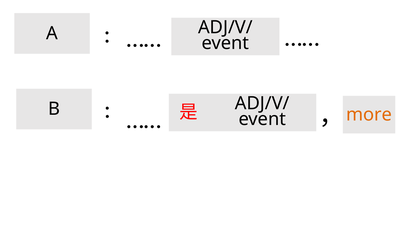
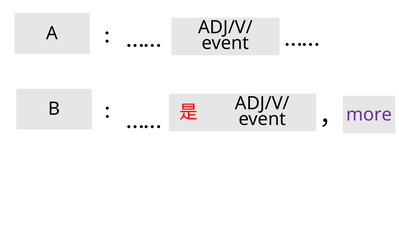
more colour: orange -> purple (369, 114)
